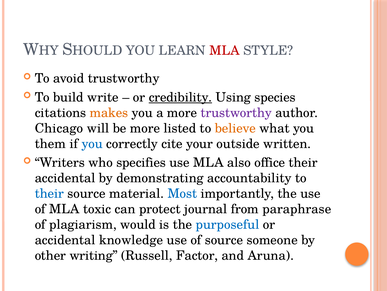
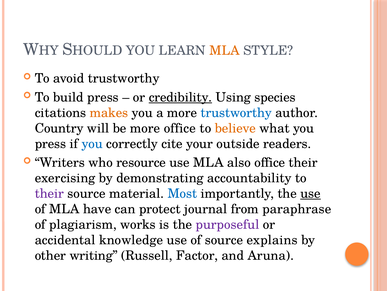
MLA colour: red -> orange (224, 51)
build write: write -> press (103, 97)
trustworthy colour: purple -> blue (236, 112)
Chicago: Chicago -> Country (59, 128)
more listed: listed -> office (180, 128)
them: them -> press (50, 143)
written: written -> readers (287, 143)
specifies: specifies -> resource (141, 162)
accidental: accidental -> exercising (65, 178)
their colour: blue -> purple (49, 193)
use underline: none -> present (311, 193)
toxic: toxic -> have (97, 209)
would: would -> works (138, 224)
purposeful colour: blue -> purple (228, 224)
someone: someone -> explains (272, 240)
